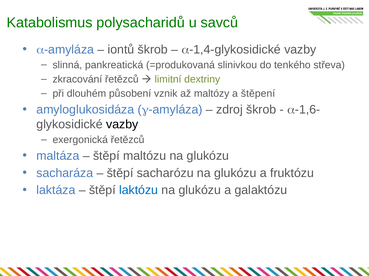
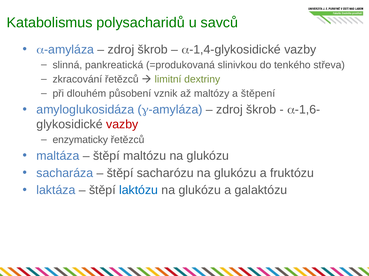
iontů: iontů -> zdroj (121, 50)
vazby colour: black -> red (122, 125)
exergonická: exergonická -> enzymaticky (80, 140)
